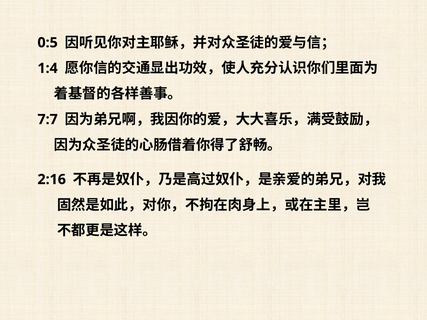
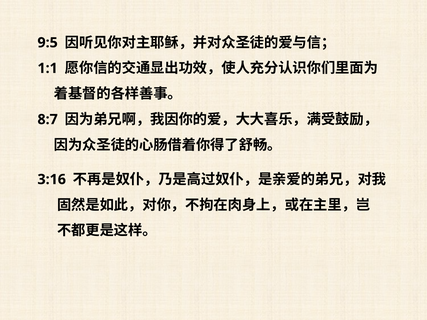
0:5: 0:5 -> 9:5 (48, 43)
1:4: 1:4 -> 1:1 (48, 68)
7:7: 7:7 -> 8:7 (48, 120)
2:16: 2:16 -> 3:16 (52, 180)
